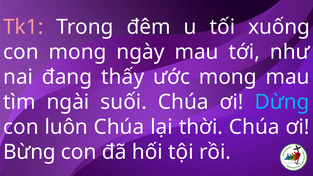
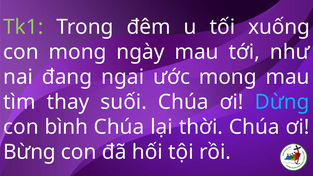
Tk1 colour: pink -> light green (23, 27)
thấy: thấy -> ngai (123, 77)
ngài: ngài -> thay (68, 102)
luôn: luôn -> bình (66, 127)
